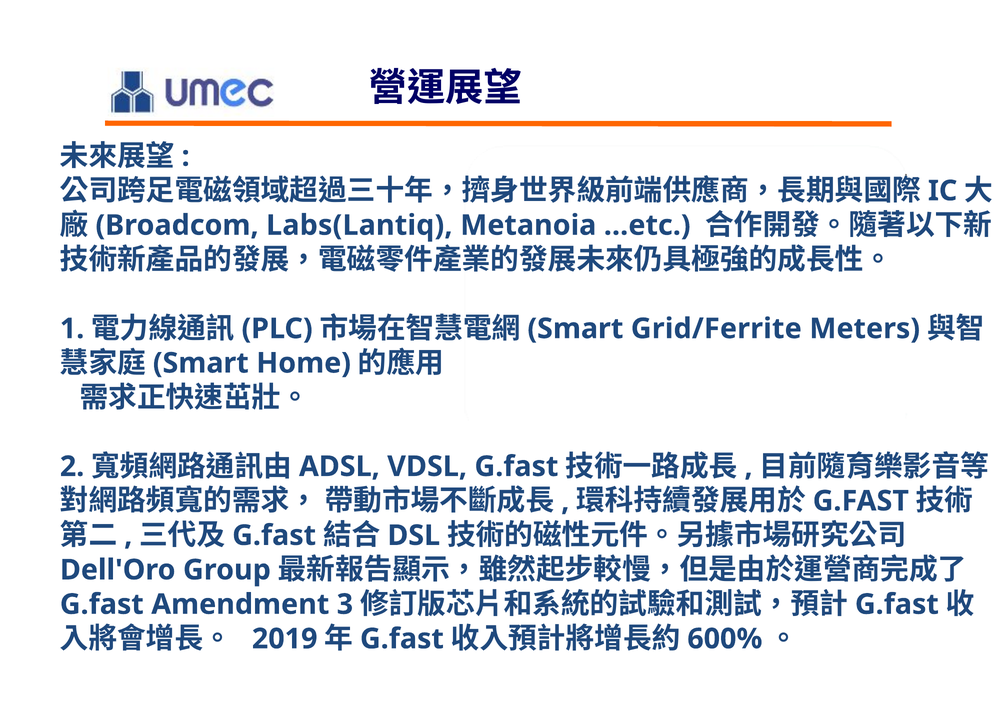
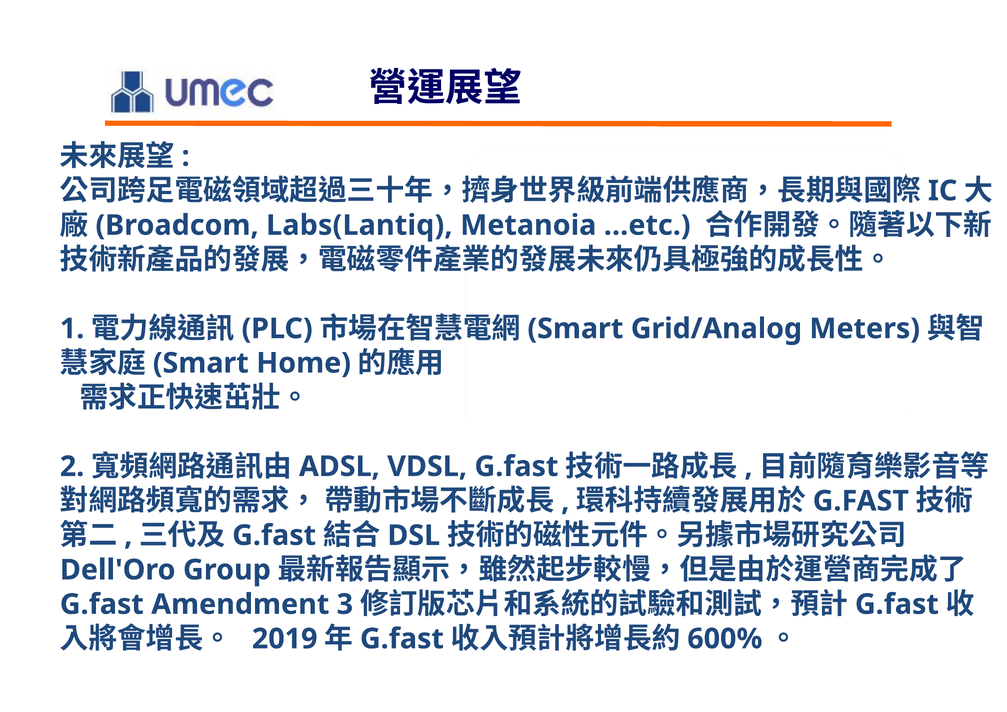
Grid/Ferrite: Grid/Ferrite -> Grid/Analog (716, 328)
